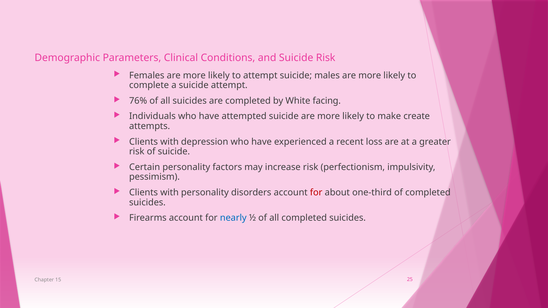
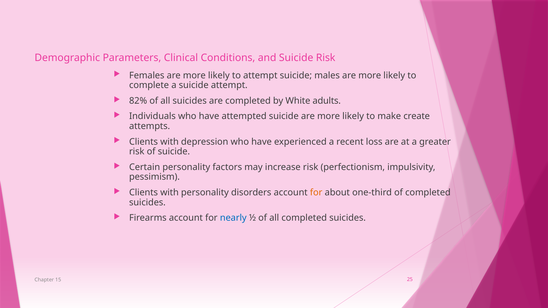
76%: 76% -> 82% (138, 101)
facing: facing -> adults (327, 101)
for colour: red -> orange (316, 193)
